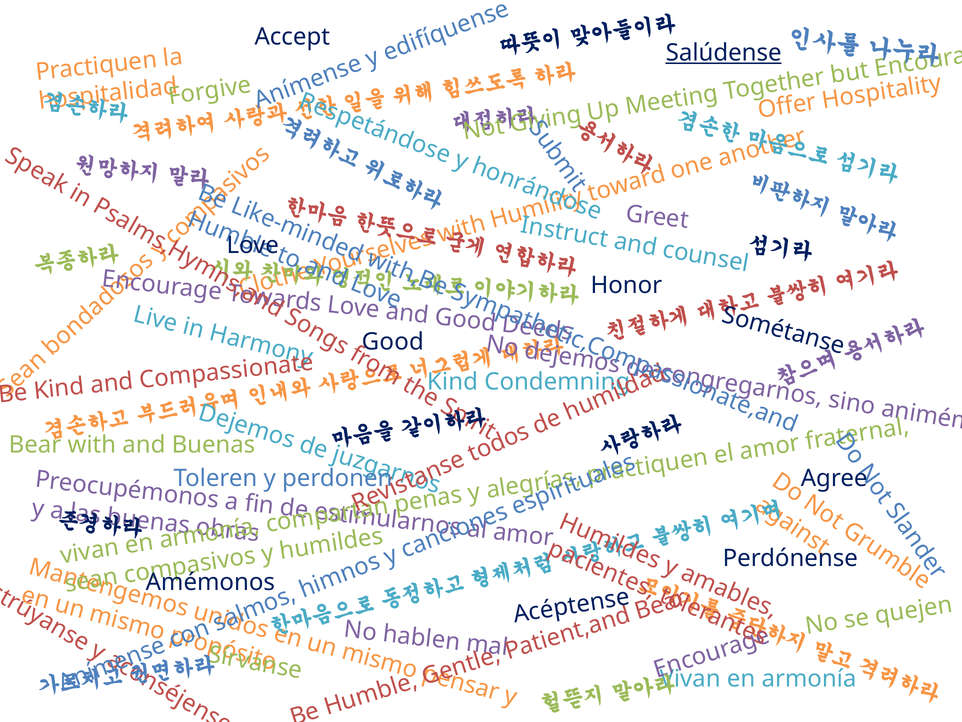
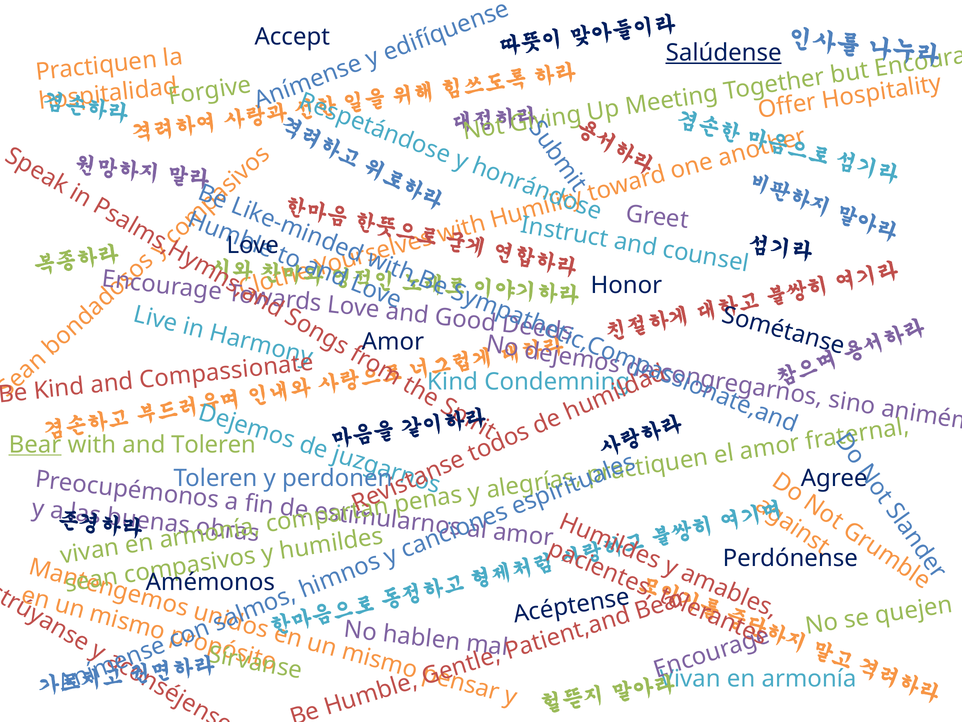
Good: Good -> Amor (393, 341)
Bear underline: none -> present (35, 444)
and Buenas: Buenas -> Toleren (214, 444)
